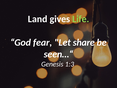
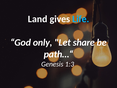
Life colour: light green -> light blue (81, 19)
fear: fear -> only (43, 42)
seen…“: seen…“ -> path…“ (59, 54)
